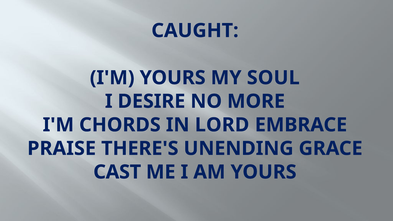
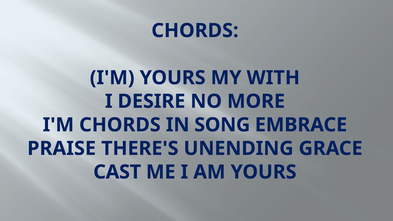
CAUGHT: CAUGHT -> CHORDS (195, 31)
SOUL: SOUL -> WITH (273, 78)
LORD: LORD -> SONG (222, 125)
